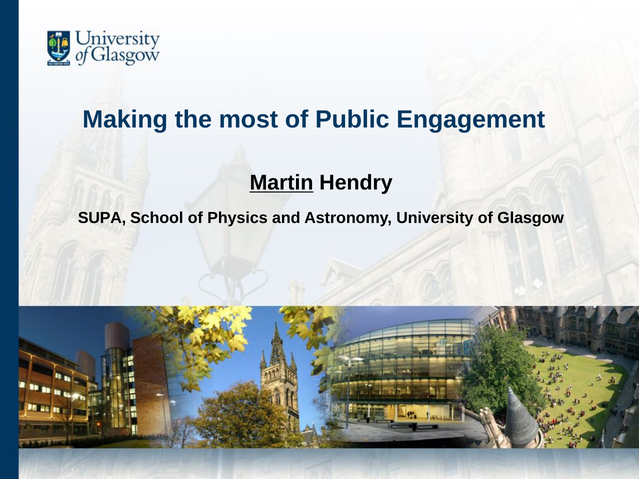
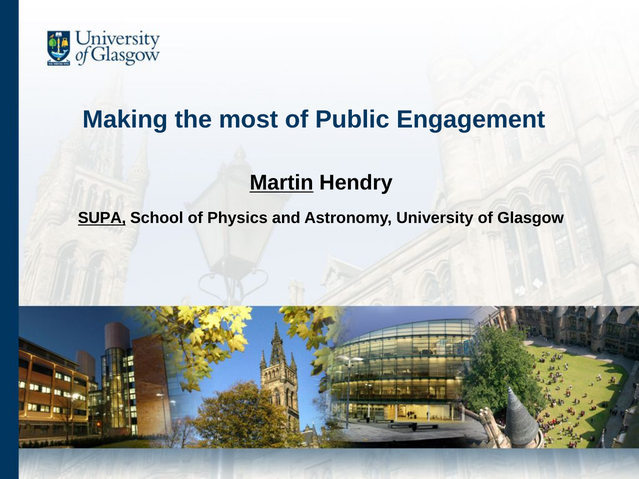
SUPA underline: none -> present (102, 218)
